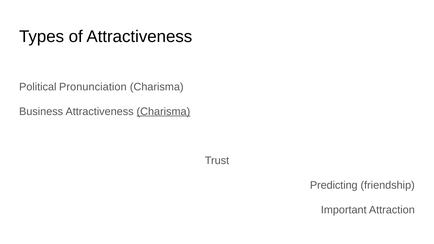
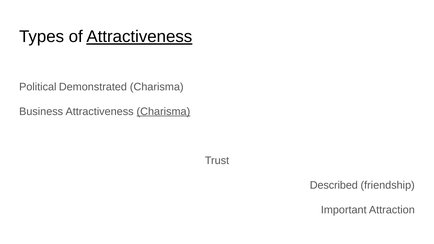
Attractiveness underline: none -> present (139, 37)
Pronunciation: Pronunciation -> Demonstrated (93, 87)
Predicting: Predicting -> Described (334, 185)
